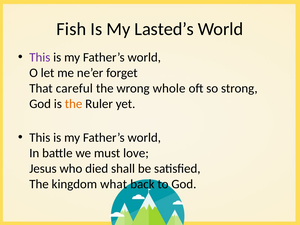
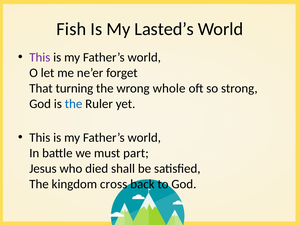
careful: careful -> turning (74, 88)
the colour: orange -> blue (74, 104)
love: love -> part (136, 153)
what: what -> cross (114, 184)
